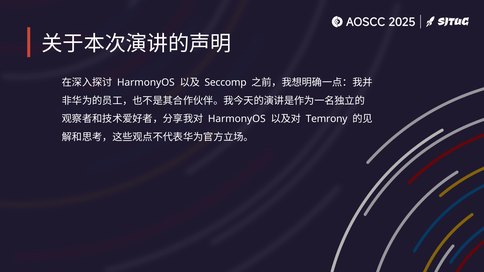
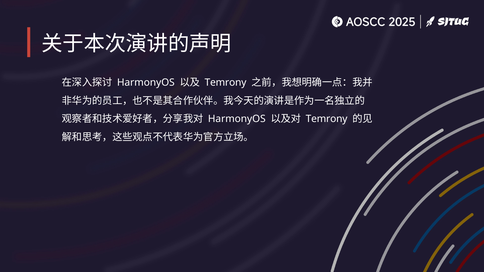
Seccomp: Seccomp -> Temrony (226, 83)
